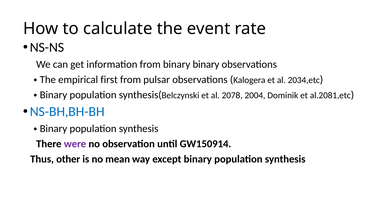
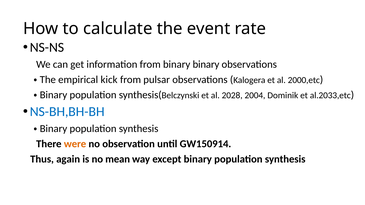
first: first -> kick (109, 80)
2034,etc: 2034,etc -> 2000,etc (304, 80)
2078: 2078 -> 2028 (232, 95)
al.2081,etc: al.2081,etc -> al.2033,etc (330, 95)
were colour: purple -> orange (75, 144)
other: other -> again (68, 159)
